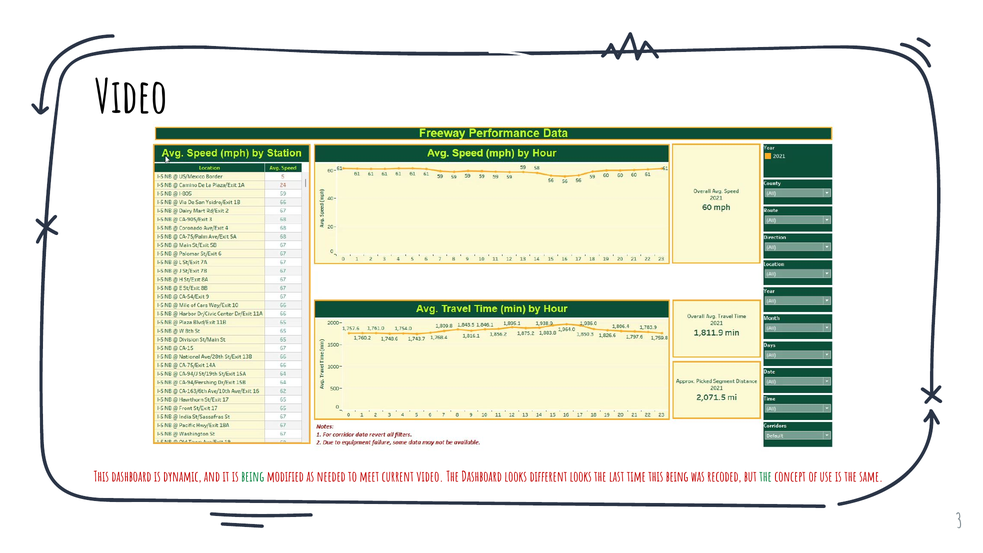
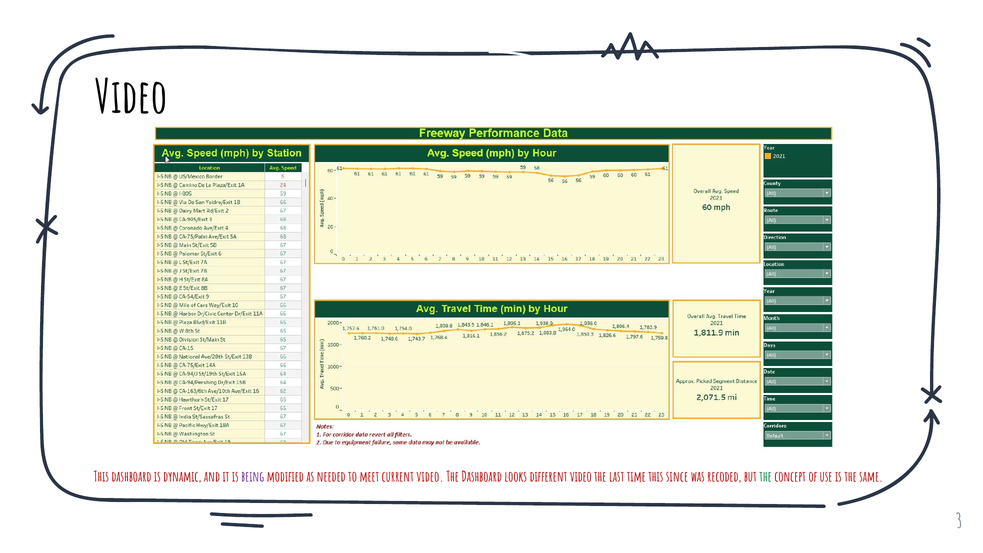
being colour: green -> purple (253, 477)
different looks: looks -> video (581, 477)
this being: being -> since (677, 477)
